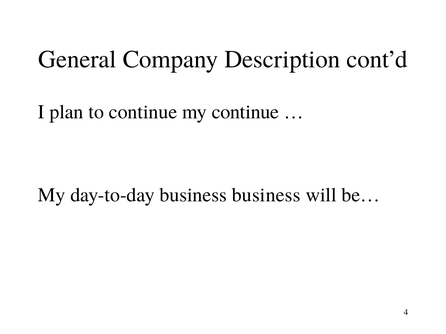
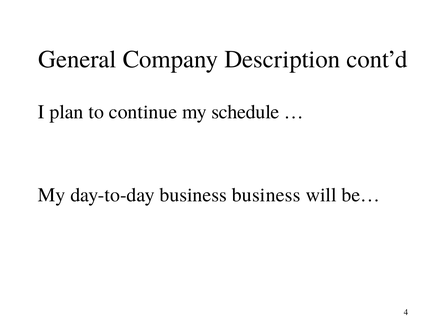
my continue: continue -> schedule (245, 112)
